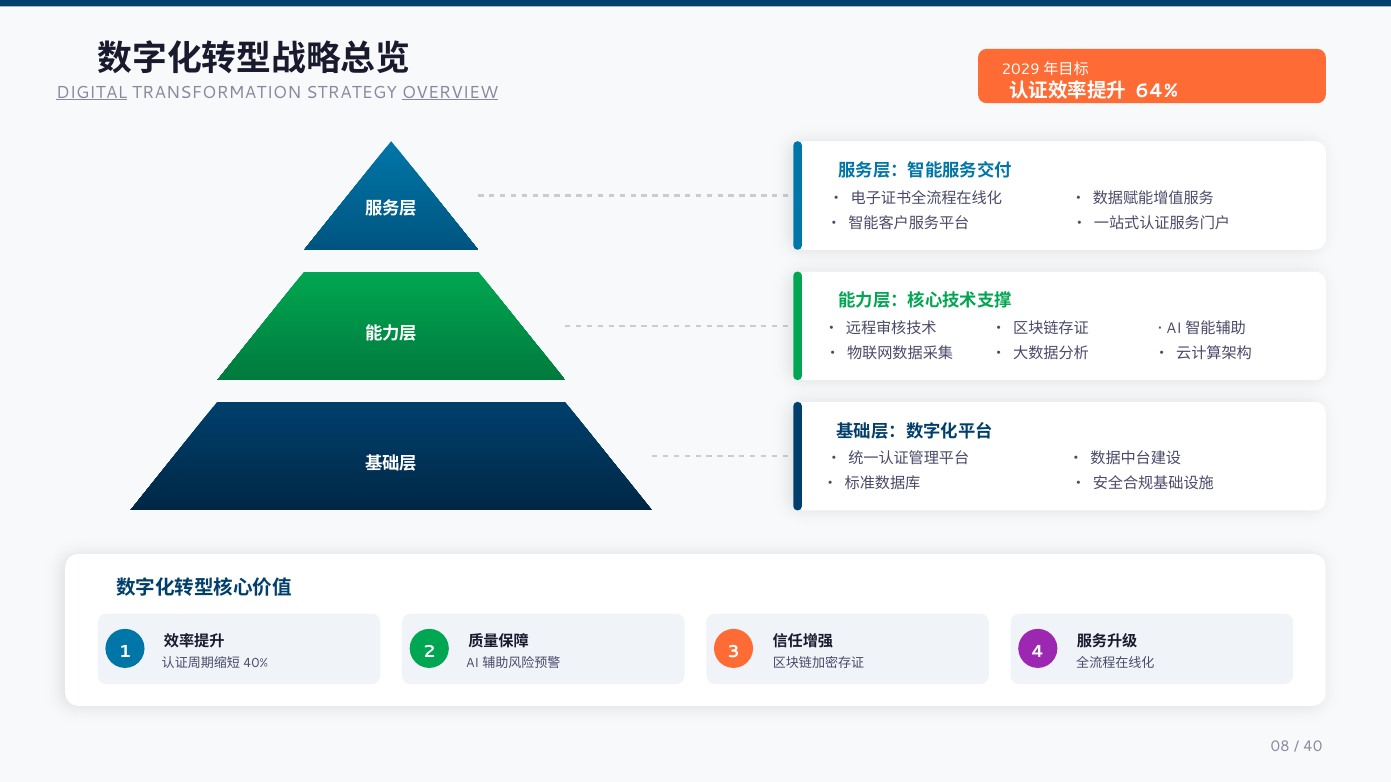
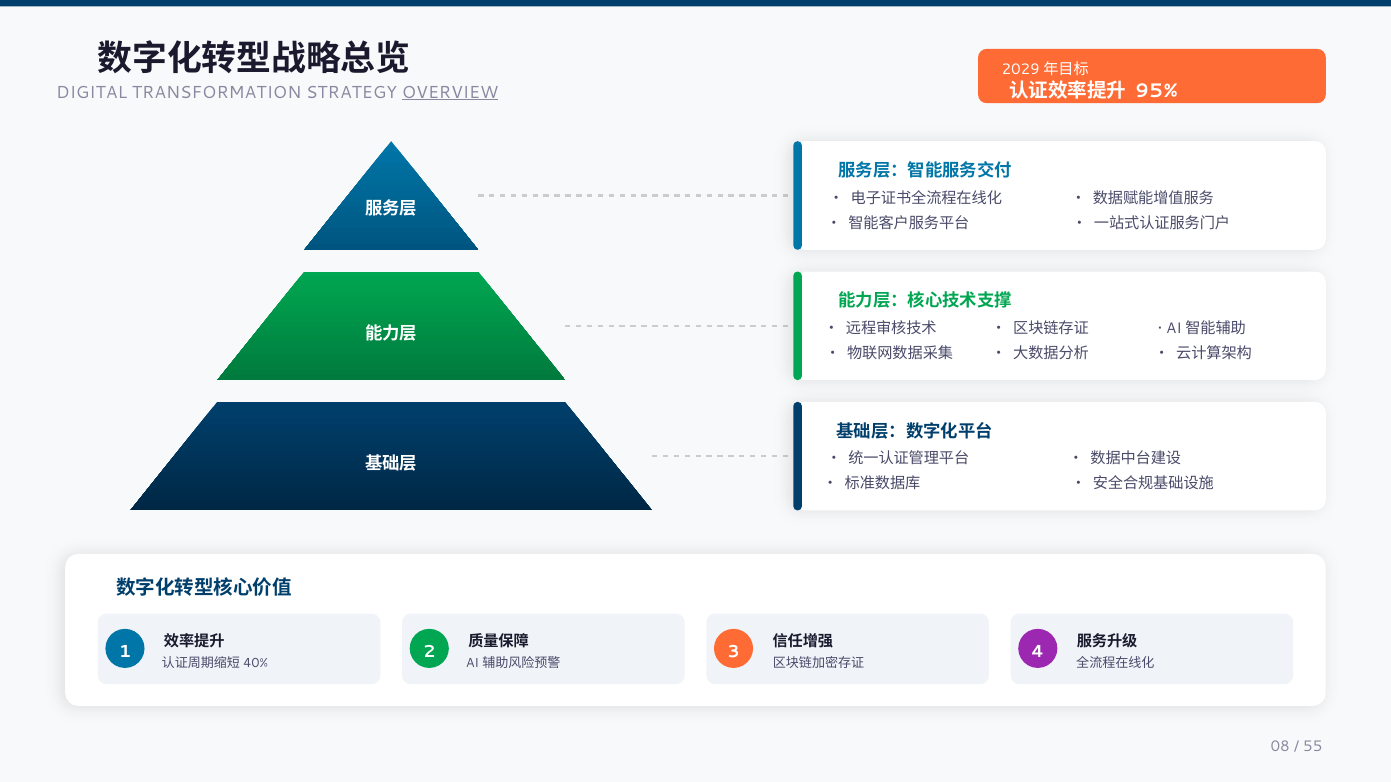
64%: 64% -> 95% (1156, 91)
DIGITAL underline: present -> none (92, 92)
40: 40 -> 55 (1313, 747)
